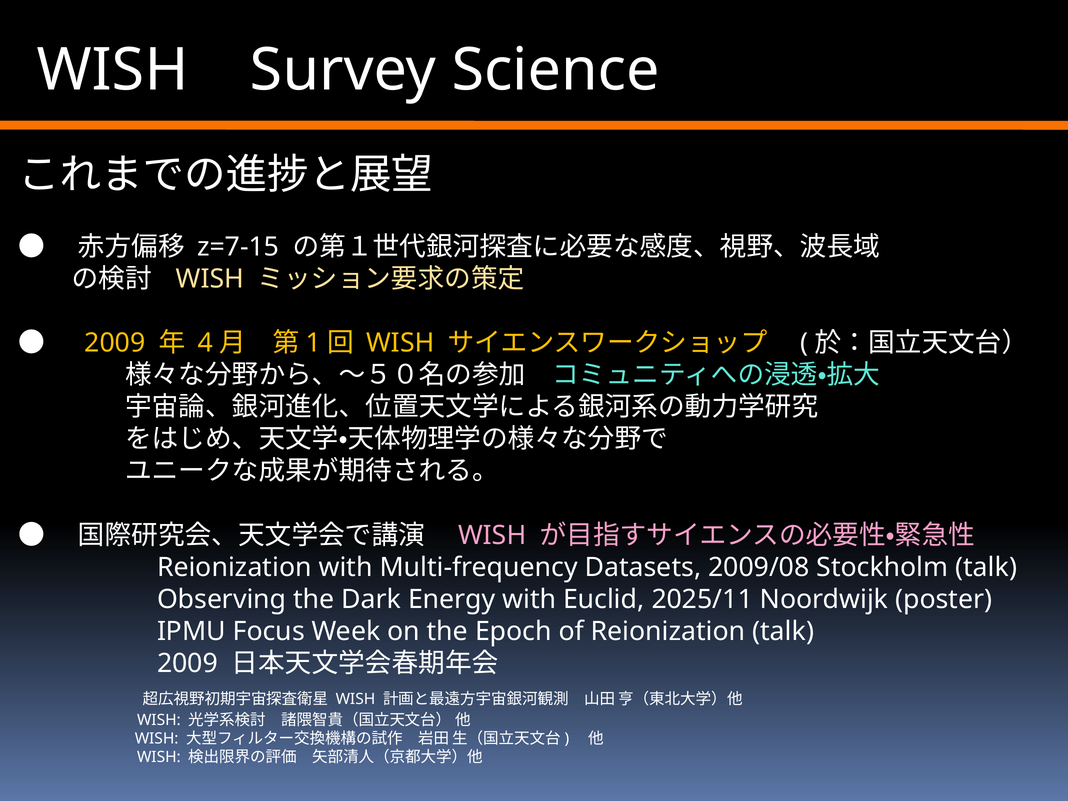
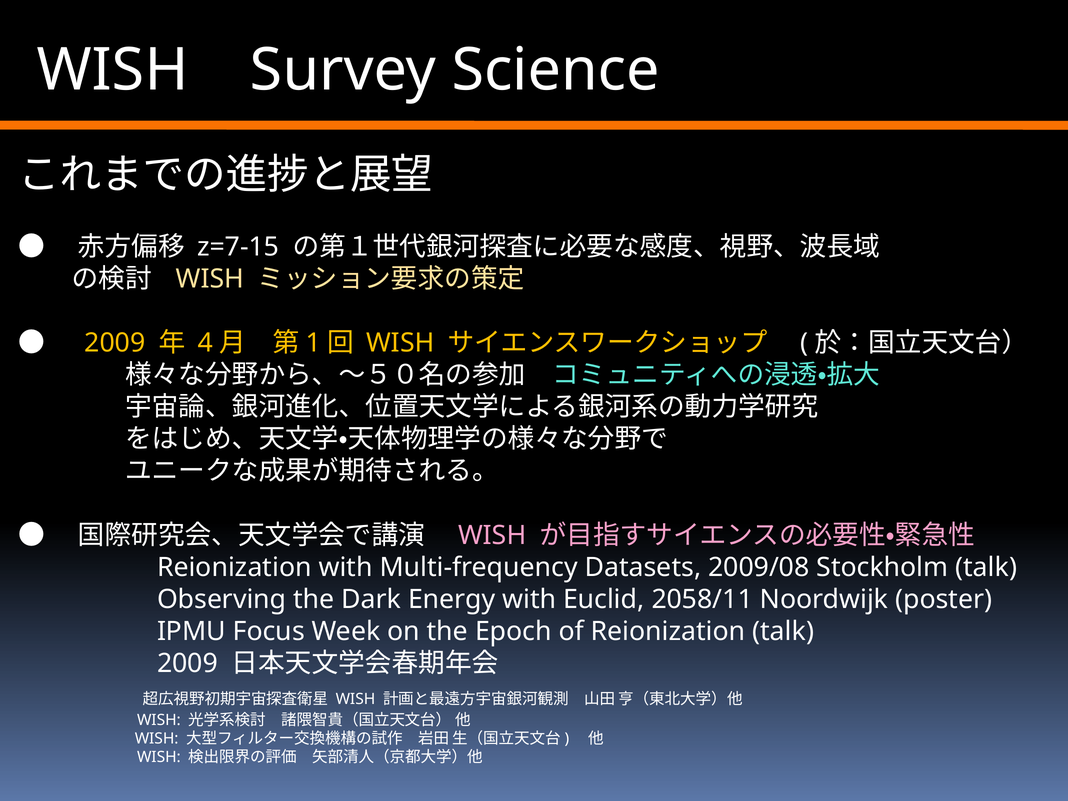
2025/11: 2025/11 -> 2058/11 (702, 599)
